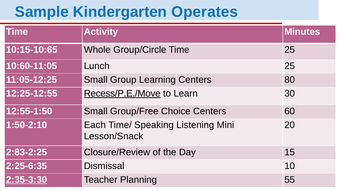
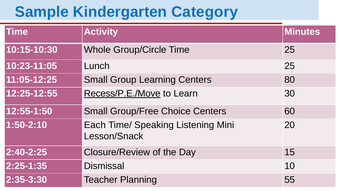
Operates: Operates -> Category (205, 12)
10:15-10:65: 10:15-10:65 -> 10:15-10:30 (32, 50)
10:60-11:05: 10:60-11:05 -> 10:23-11:05 (32, 66)
2:83-2:25: 2:83-2:25 -> 2:40-2:25 (27, 152)
2:25-6:35: 2:25-6:35 -> 2:25-1:35 (27, 166)
2:35-3:30 underline: present -> none (27, 180)
